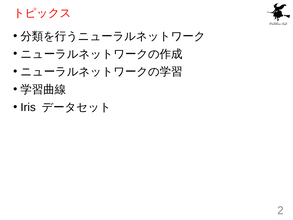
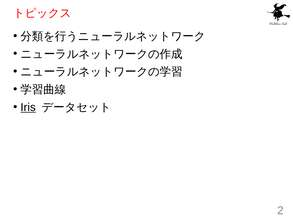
Iris underline: none -> present (28, 107)
